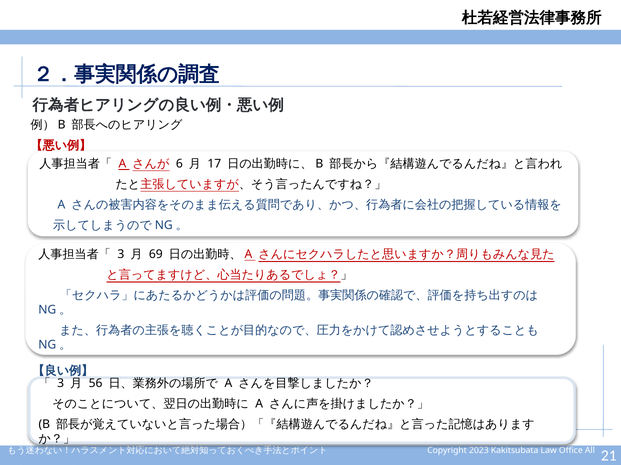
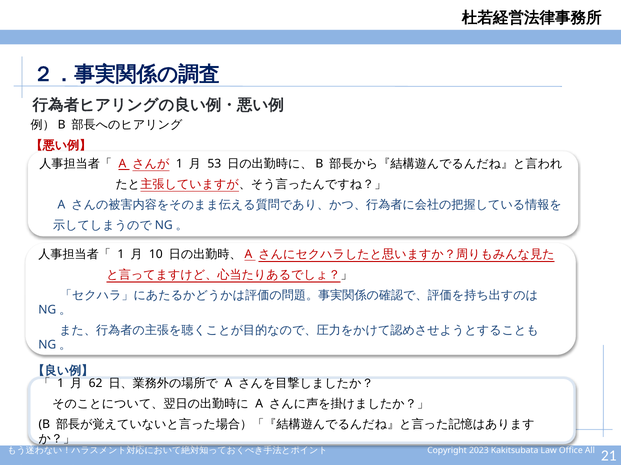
6: 6 -> 1 (179, 164)
17: 17 -> 53 (214, 164)
3: 3 -> 1 (121, 255)
69: 69 -> 10 (156, 255)
3: 3 -> 1 (61, 384)
56: 56 -> 62 (96, 384)
